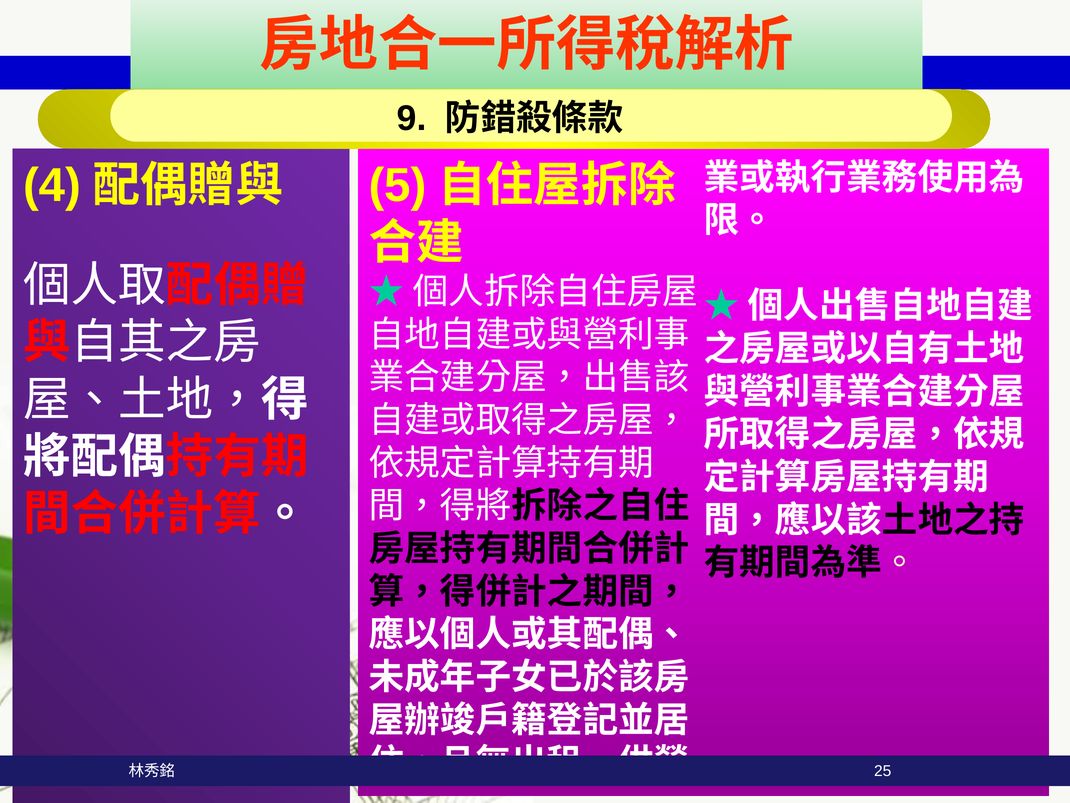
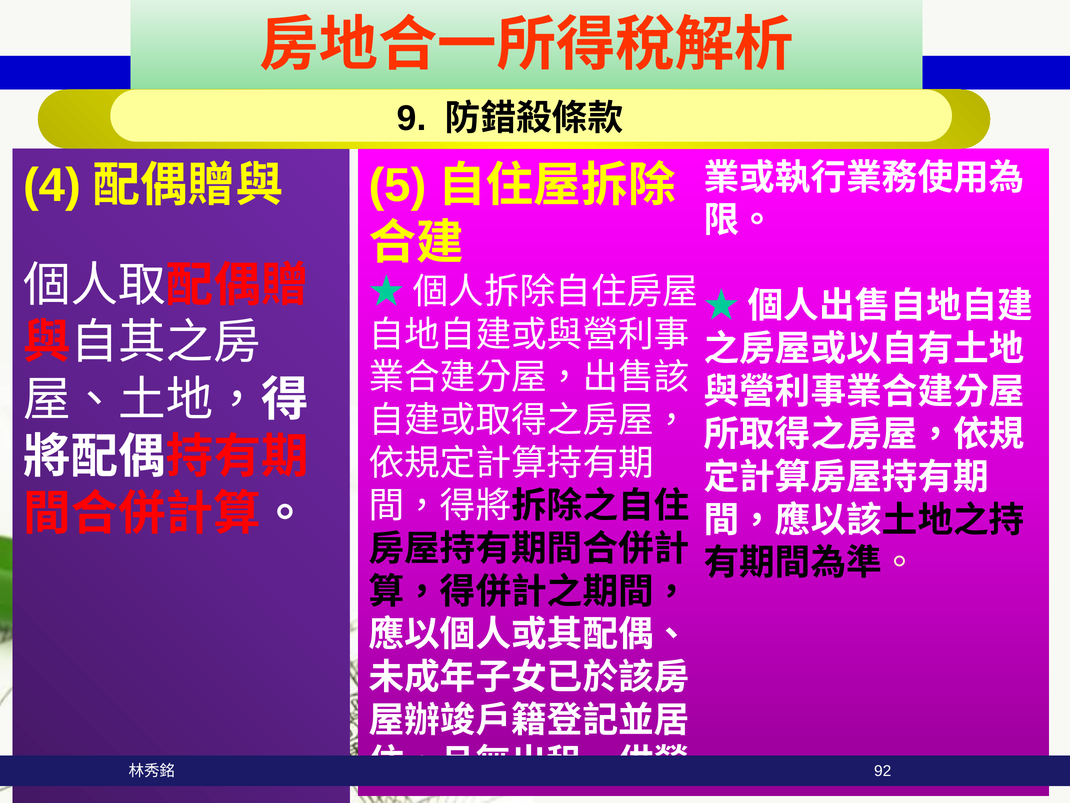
25: 25 -> 92 (883, 771)
